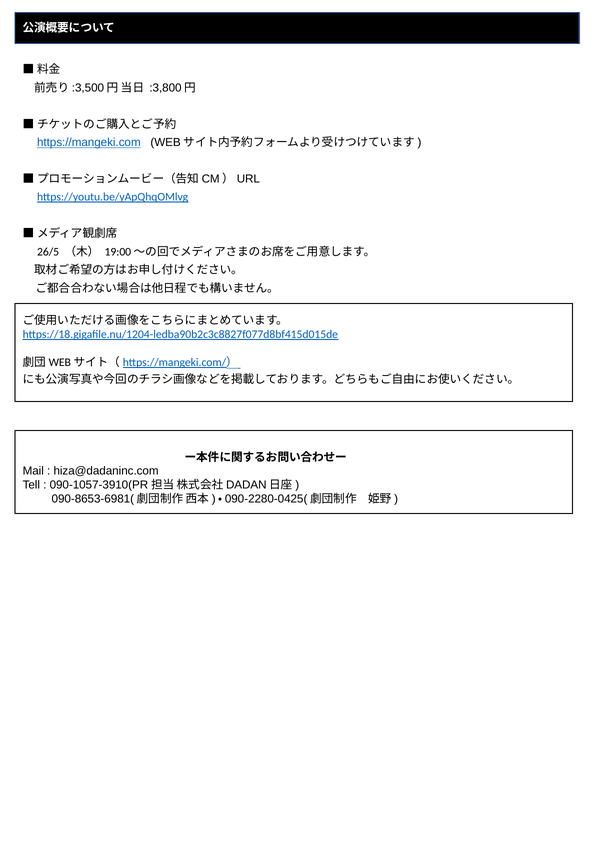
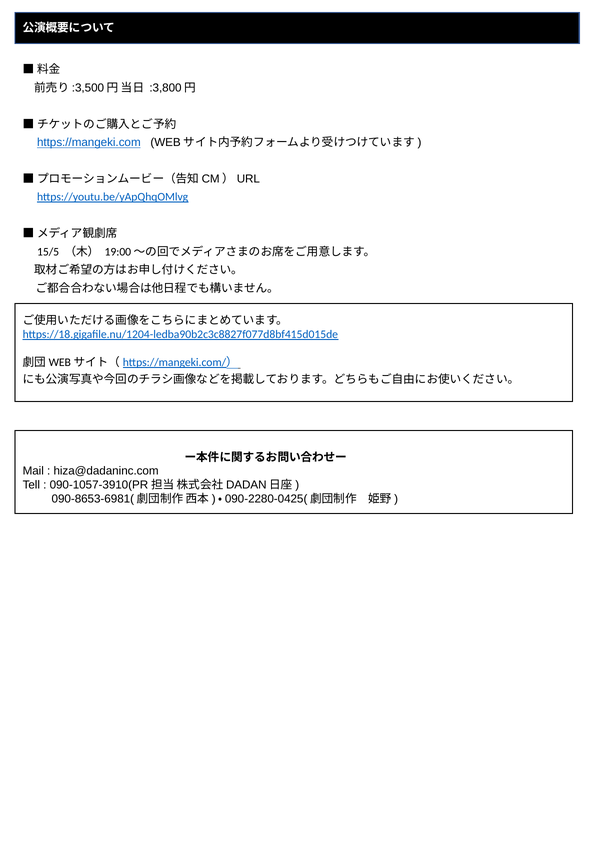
26/5: 26/5 -> 15/5 (48, 252)
